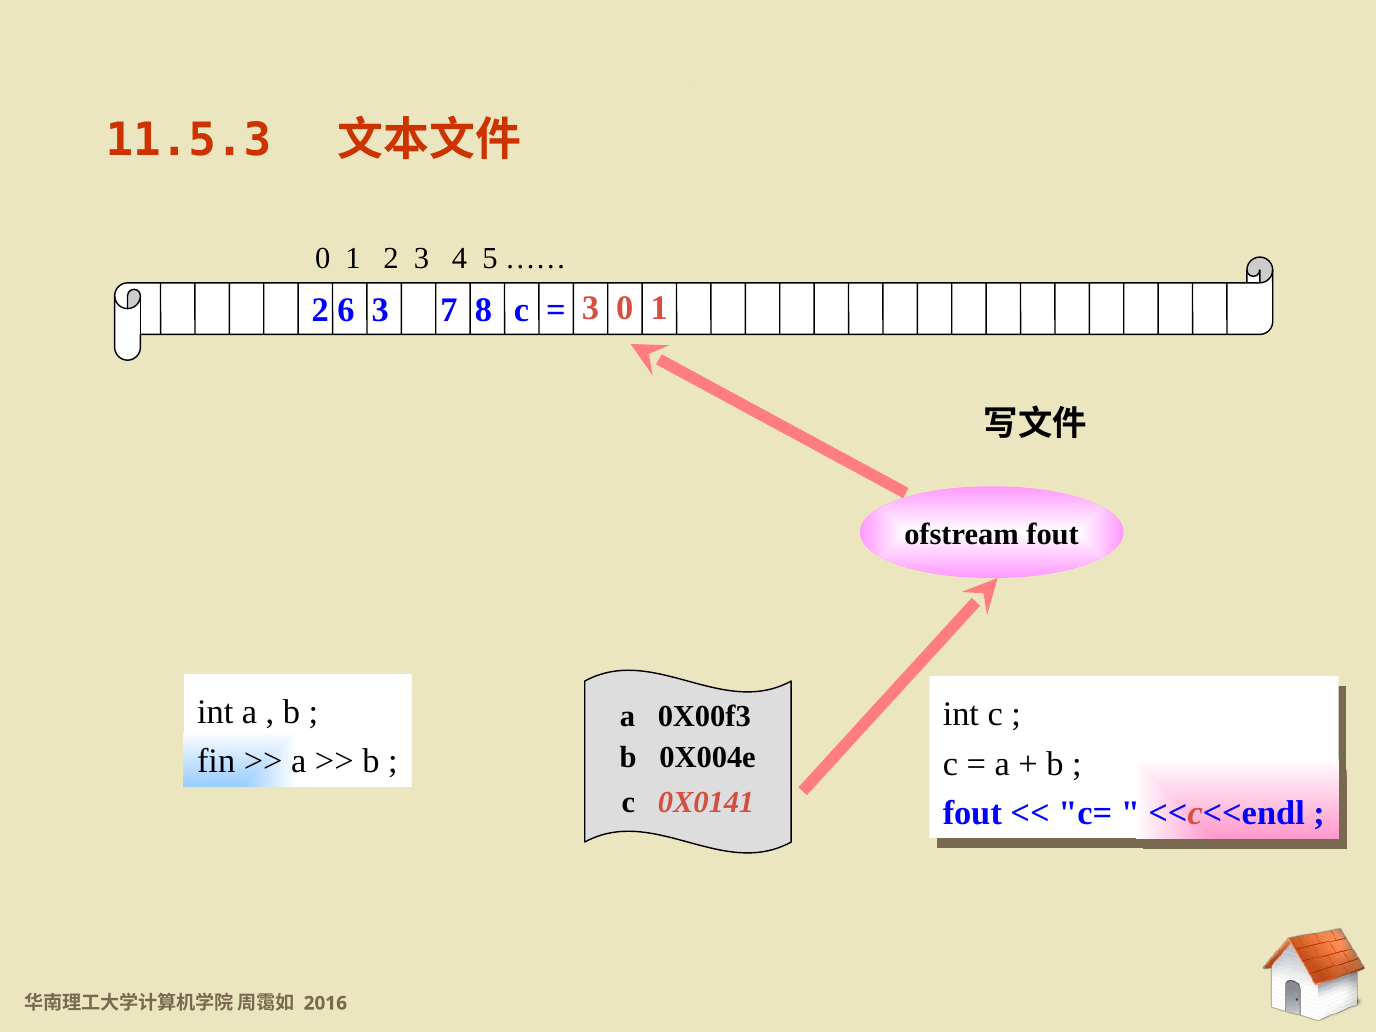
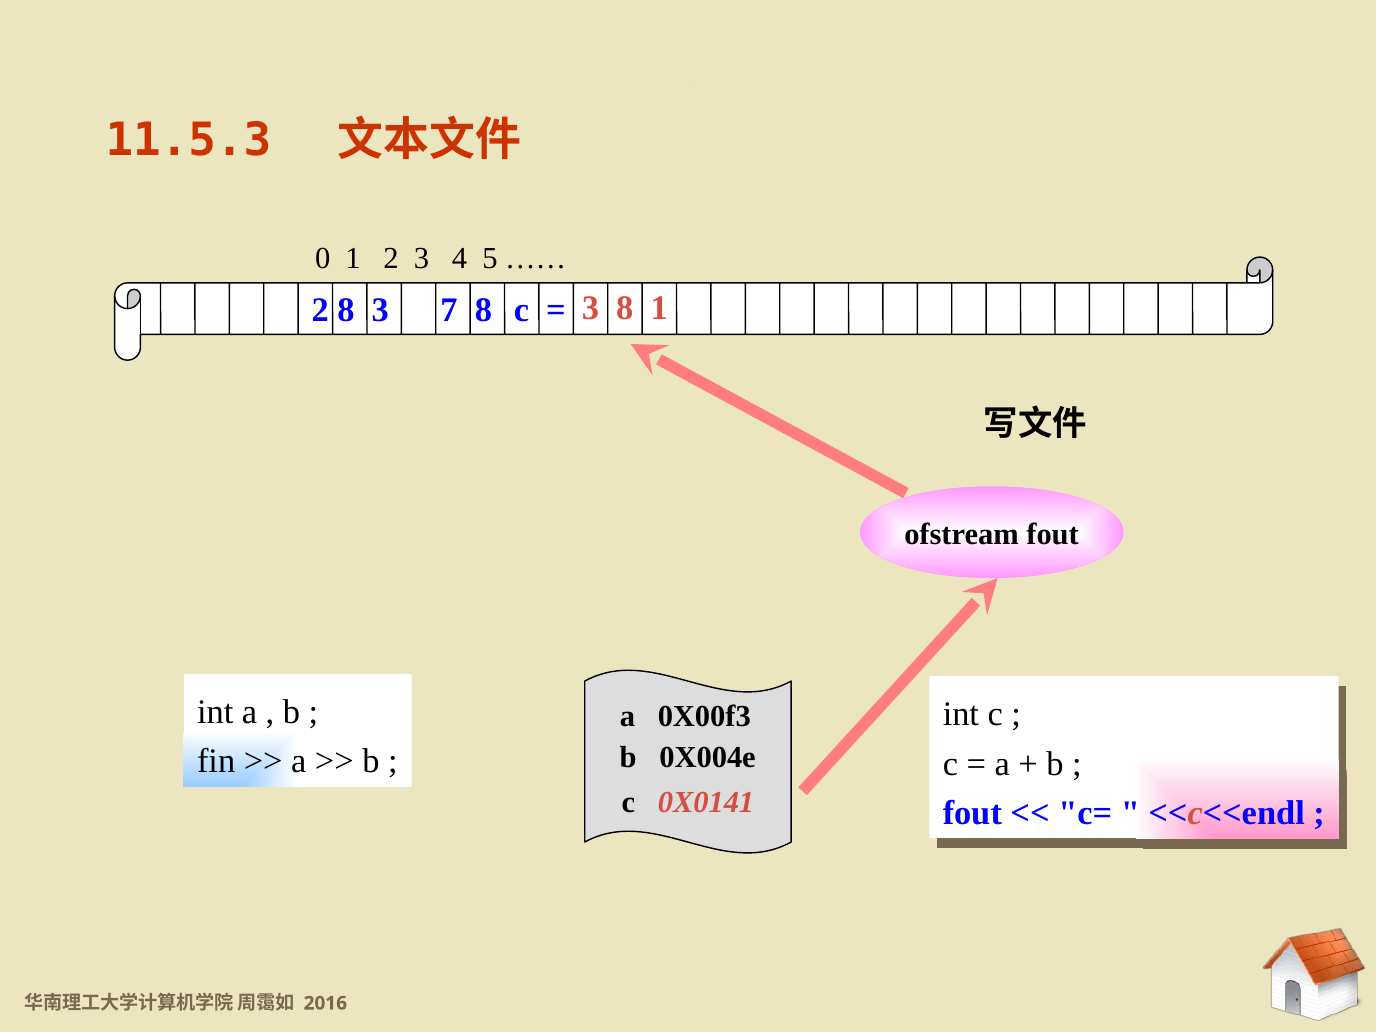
3 0: 0 -> 8 (625, 308)
2 6: 6 -> 8 (346, 310)
